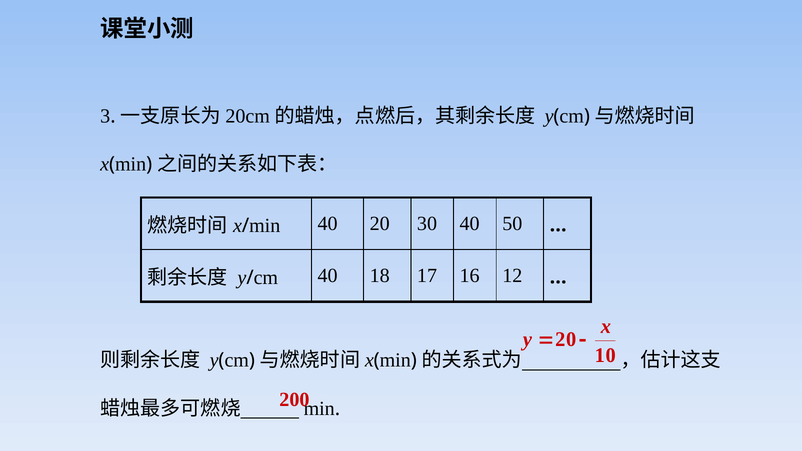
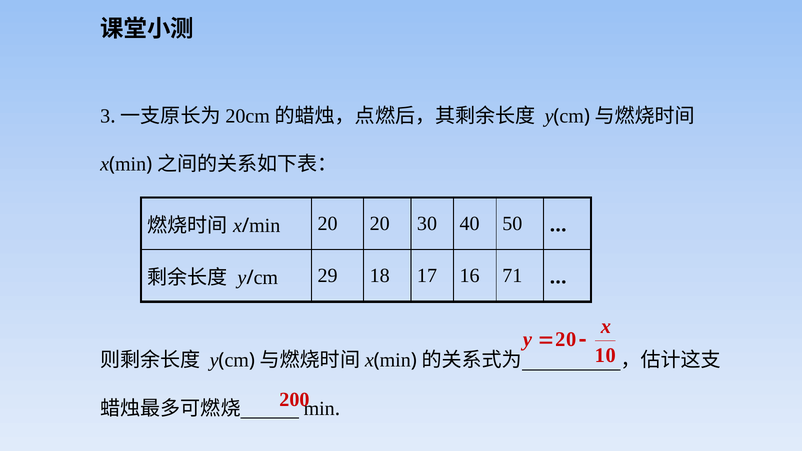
min 40: 40 -> 20 (328, 224)
40: 40 -> 29 (328, 276)
12: 12 -> 71 (512, 276)
